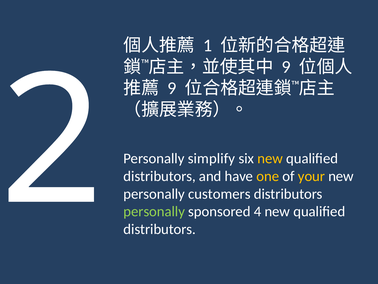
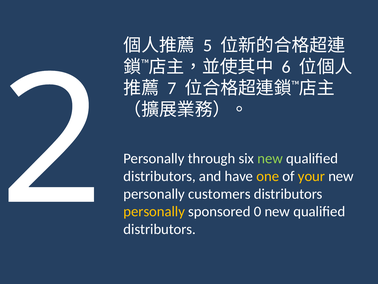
1: 1 -> 5 (208, 45)
9: 9 -> 6 (286, 67)
9: 9 -> 7 (172, 88)
simplify: simplify -> through (212, 158)
new colour: yellow -> light green (270, 158)
personally colour: light green -> yellow (154, 211)
4: 4 -> 0 (258, 211)
